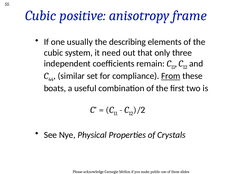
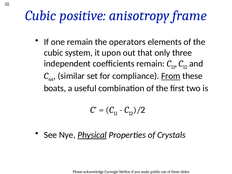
one usually: usually -> remain (80, 42)
describing: describing -> operators (127, 42)
need: need -> upon (111, 53)
Physical underline: none -> present (92, 135)
